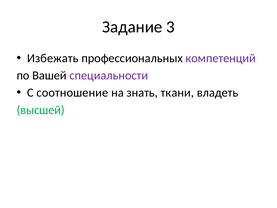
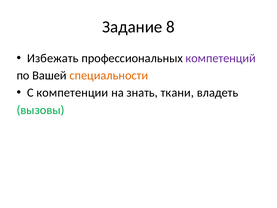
3: 3 -> 8 (170, 27)
специальности colour: purple -> orange (109, 75)
соотношение: соотношение -> компетенции (72, 93)
высшей: высшей -> вызовы (41, 110)
